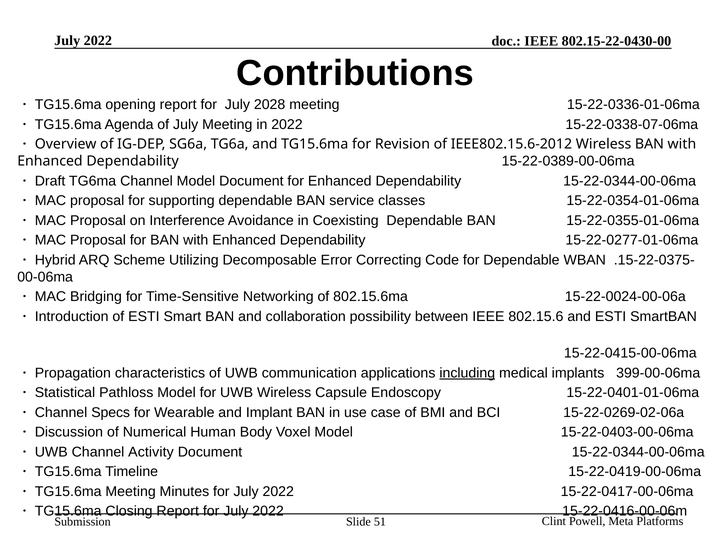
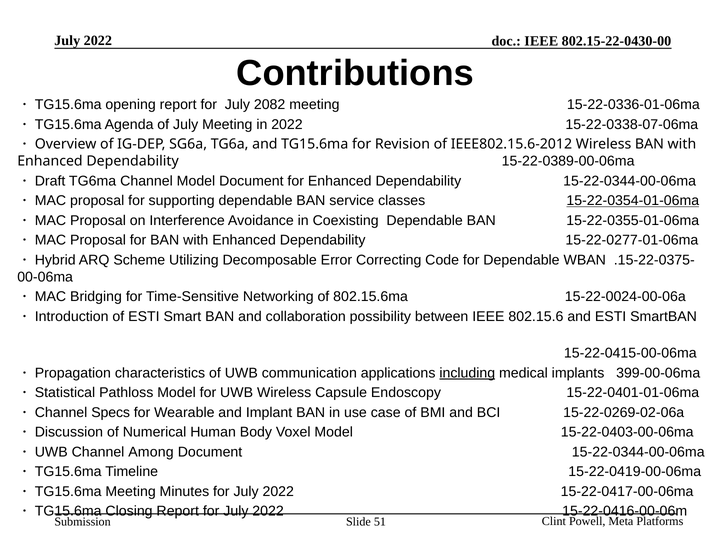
2028: 2028 -> 2082 (270, 105)
15-22-0354-01-06ma underline: none -> present (633, 201)
Activity: Activity -> Among (151, 452)
